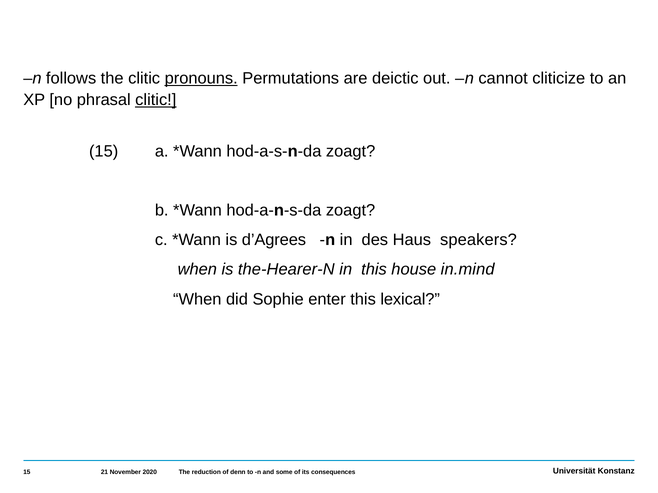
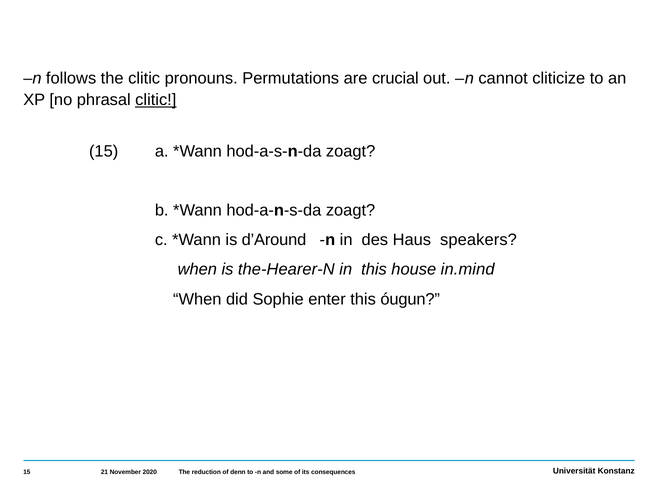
pronouns underline: present -> none (201, 78)
deictic: deictic -> crucial (395, 78)
d’Agrees: d’Agrees -> d’Around (274, 240)
lexical: lexical -> óugun (410, 299)
